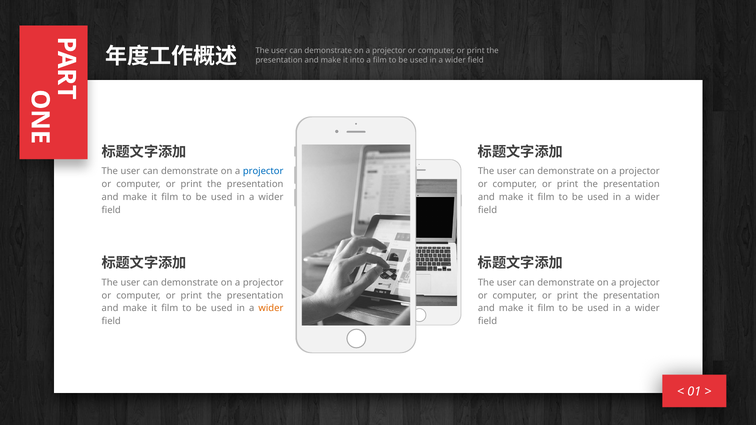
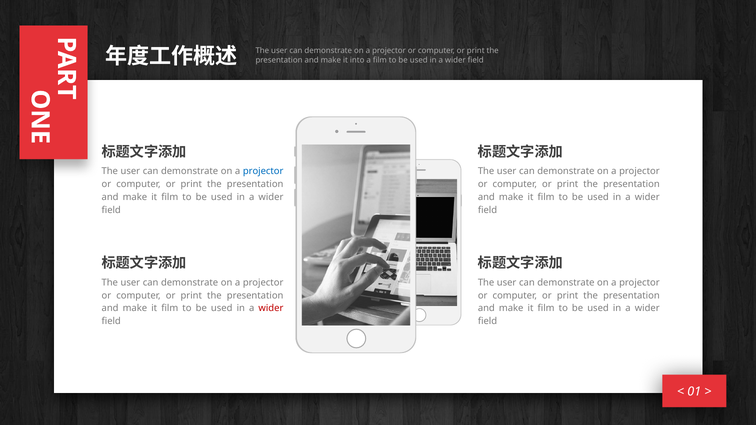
wider colour: orange -> red (271, 309)
